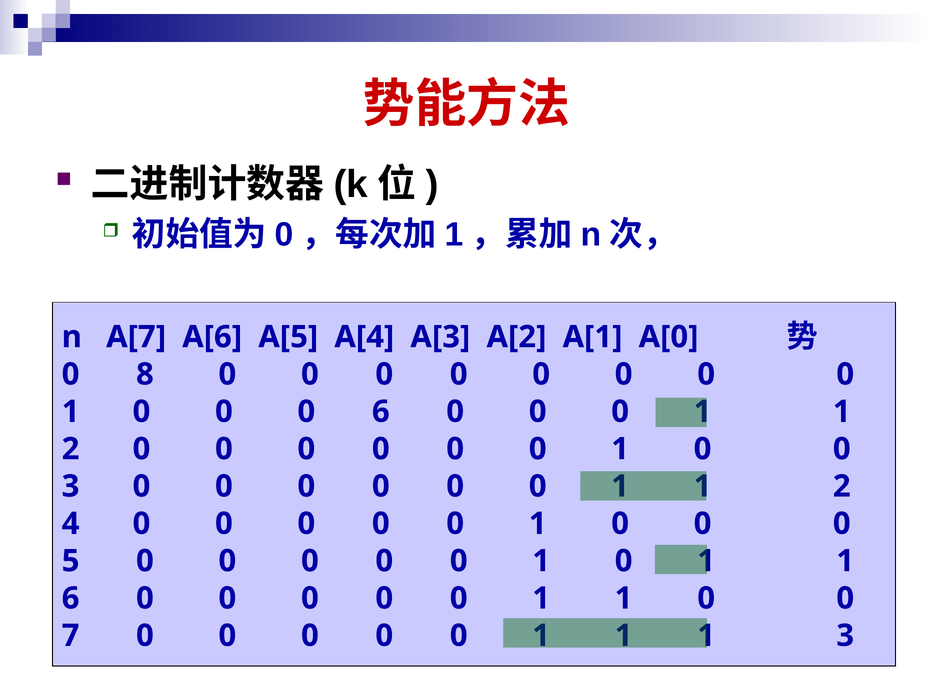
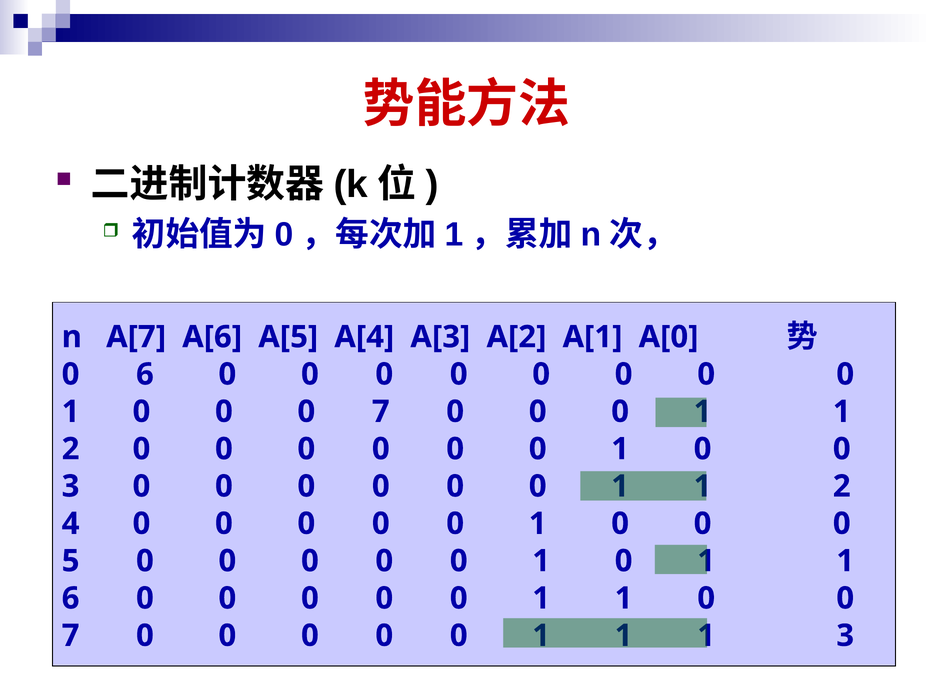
0 8: 8 -> 6 (145, 374)
0 0 0 6: 6 -> 7 (381, 411)
